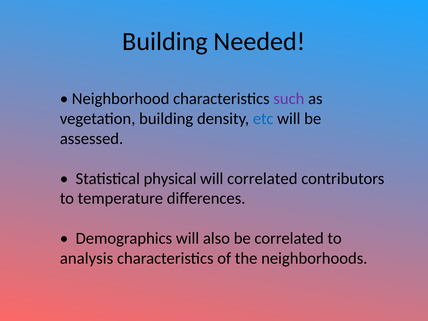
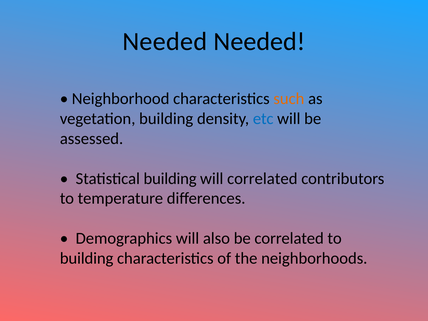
Building: Building -> Needed (165, 41)
such colour: purple -> orange (289, 99)
Statistical physical: physical -> building (170, 179)
analysis: analysis -> building (87, 258)
